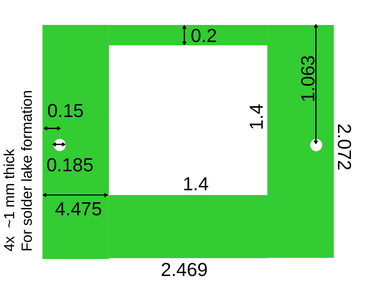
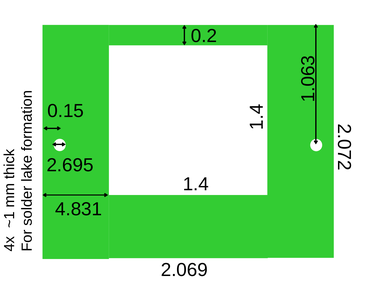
0.185: 0.185 -> 2.695 (70, 165)
4.475: 4.475 -> 4.831 (79, 209)
2.469: 2.469 -> 2.069 (184, 270)
